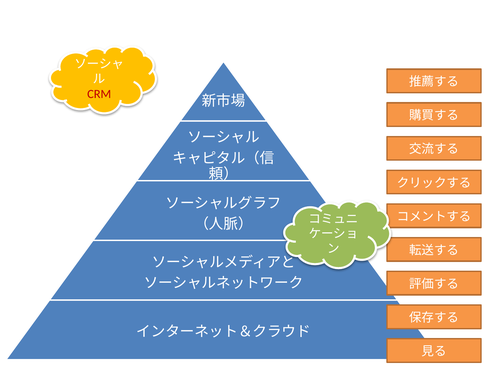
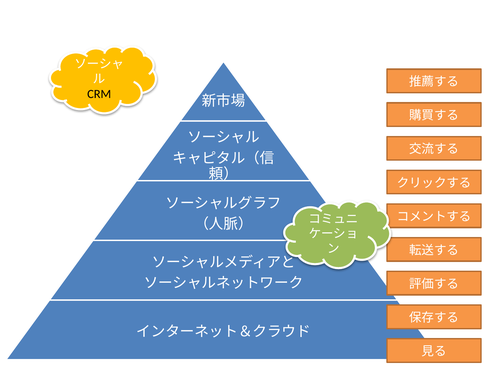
CRM colour: red -> black (99, 94)
